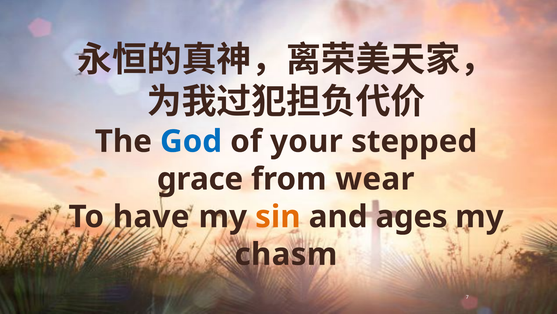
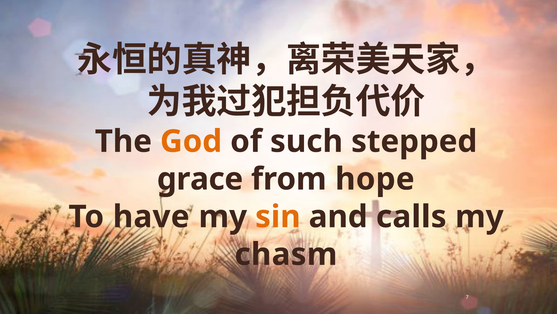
God colour: blue -> orange (191, 141)
your: your -> such (306, 141)
wear: wear -> hope (375, 179)
ages: ages -> calls (411, 216)
